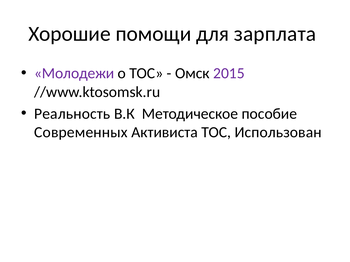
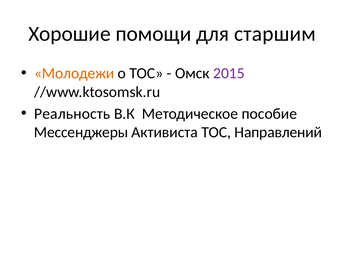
зарплата: зарплата -> старшим (275, 34)
Молодежи colour: purple -> orange (74, 73)
Современных: Современных -> Мессенджеры (81, 133)
Использован: Использован -> Направлений (278, 133)
